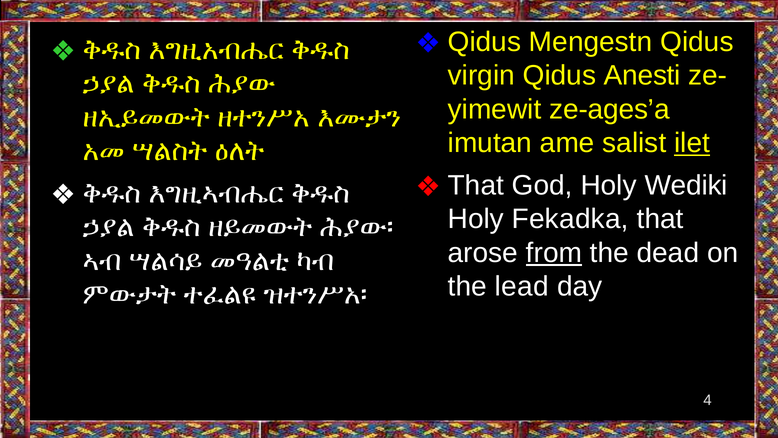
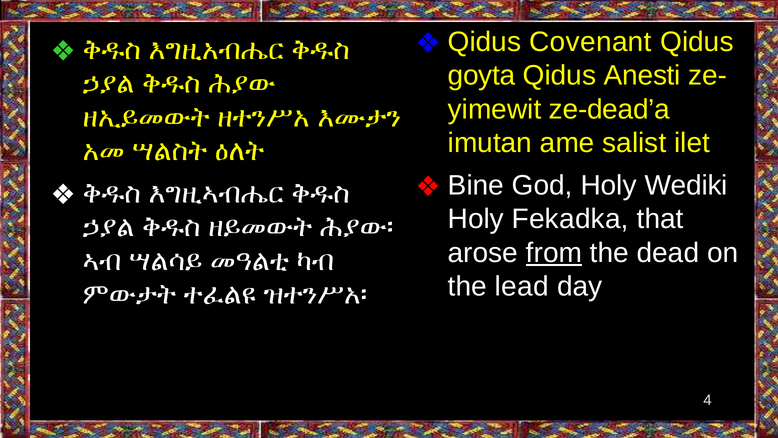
Mengestn: Mengestn -> Covenant (591, 42)
virgin: virgin -> goyta (482, 76)
ze-ages’a: ze-ages’a -> ze-dead’a (609, 109)
ilet underline: present -> none (692, 143)
That: That -> Bine (476, 185)
